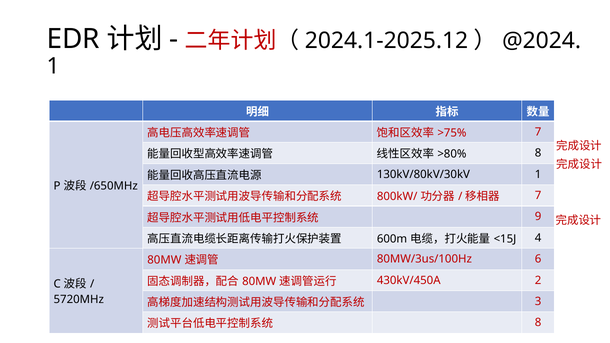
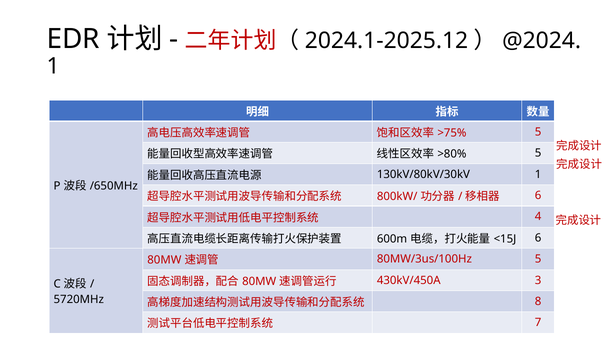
7: 7 -> 5 (538, 132)
8: 8 -> 5 (538, 153)
7: 7 -> 6 (538, 196)
9: 9 -> 4 (538, 217)
4: 4 -> 6 (538, 238)
80MW/3us/100Hz 6: 6 -> 5 (538, 259)
2: 2 -> 3 (538, 280)
3: 3 -> 8 (538, 302)
8: 8 -> 7 (538, 323)
